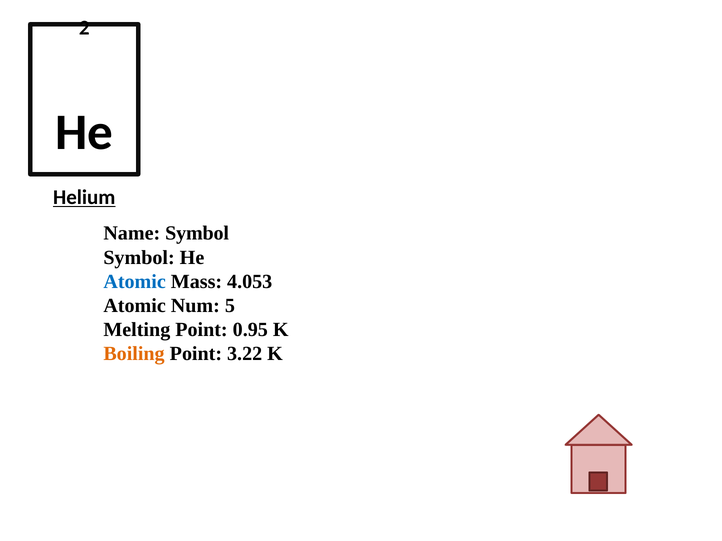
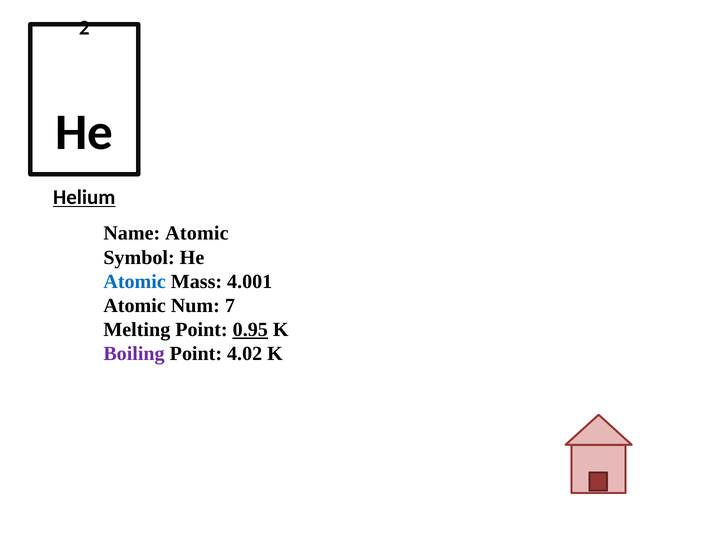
Name Symbol: Symbol -> Atomic (197, 234)
4.053: 4.053 -> 4.001 (250, 282)
5: 5 -> 7 (230, 306)
0.95 underline: none -> present (250, 330)
Boiling colour: orange -> purple (134, 354)
3.22: 3.22 -> 4.02 (245, 354)
